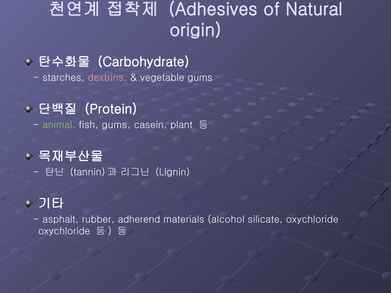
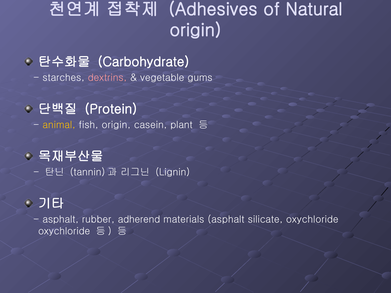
animal colour: light green -> yellow (59, 125)
fish gums: gums -> origin (116, 125)
materials alcohol: alcohol -> asphalt (226, 220)
